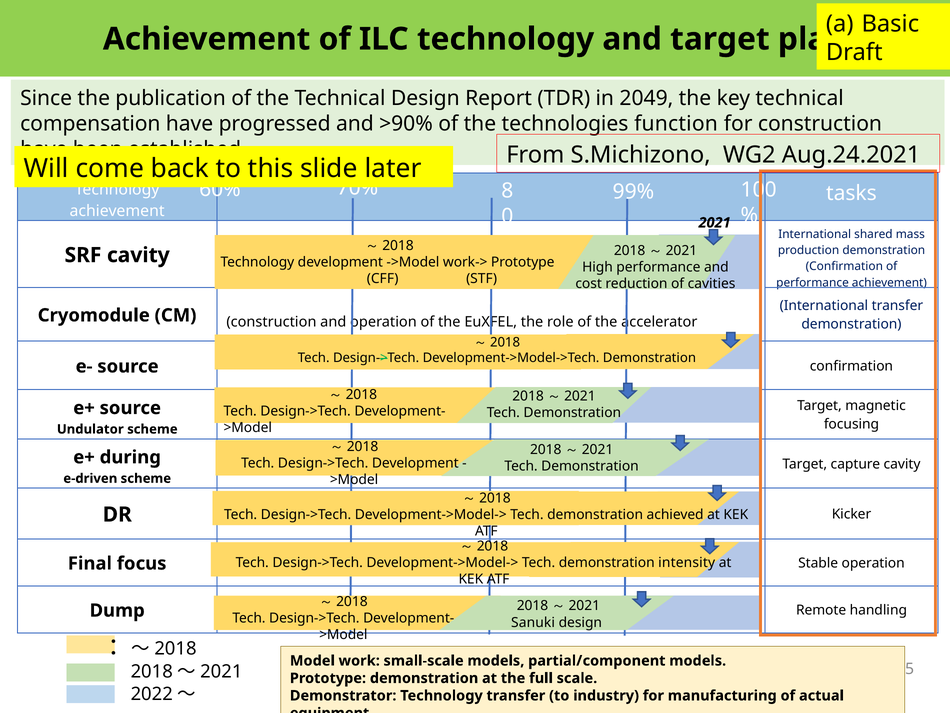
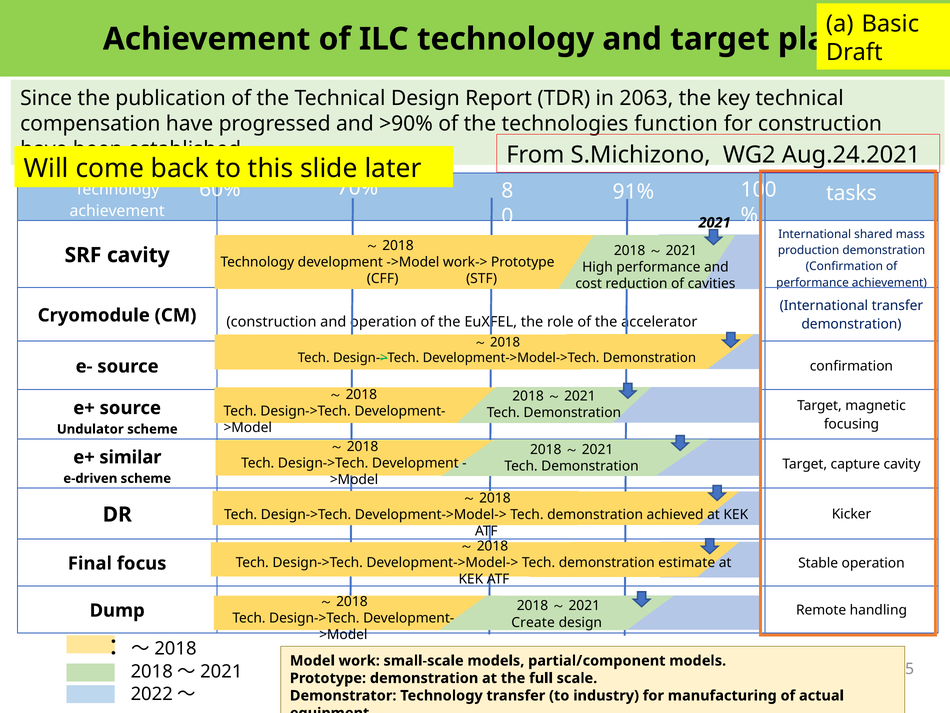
2049: 2049 -> 2063 (646, 98)
99%: 99% -> 91% (633, 191)
during: during -> similar (130, 457)
intensity: intensity -> estimate (687, 562)
Sanuki: Sanuki -> Create (533, 622)
